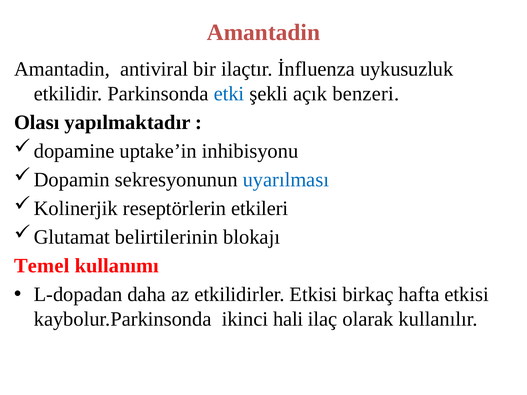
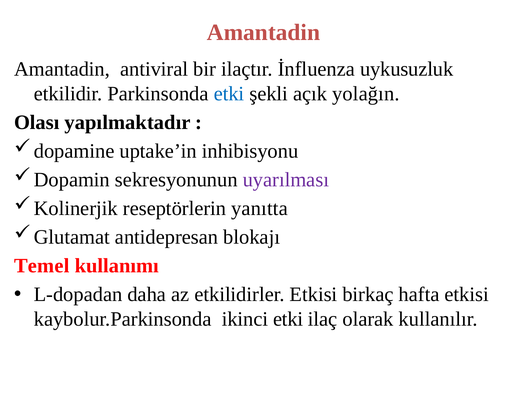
benzeri: benzeri -> yolağın (366, 94)
uyarılması colour: blue -> purple (286, 180)
etkileri: etkileri -> yanıtta (259, 209)
belirtilerinin: belirtilerinin -> antidepresan (167, 237)
ikinci hali: hali -> etki (288, 319)
